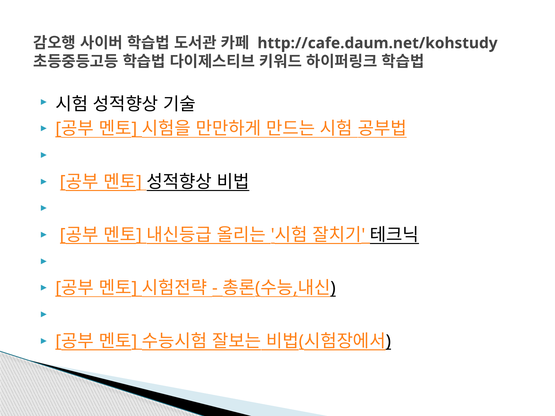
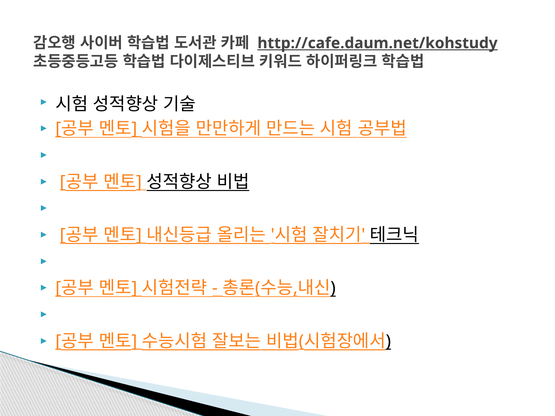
http://cafe.daum.net/kohstudy underline: none -> present (377, 43)
